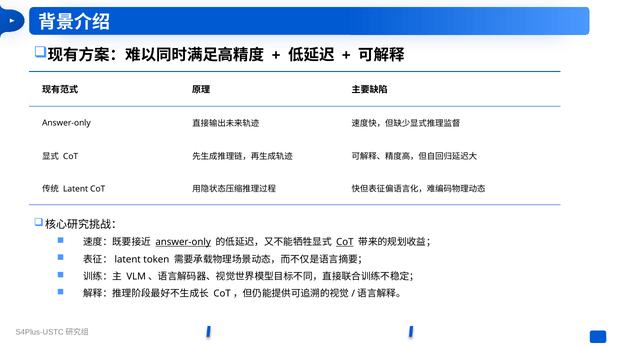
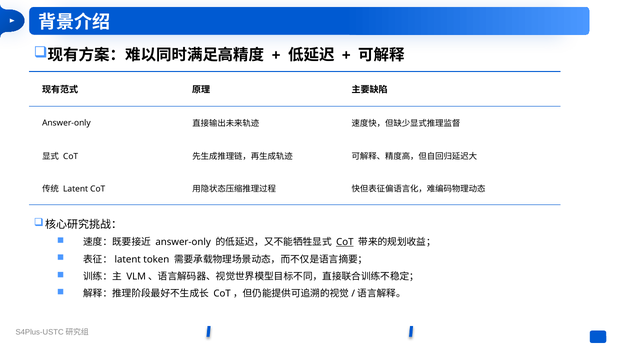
answer-only underline: present -> none (183, 242)
